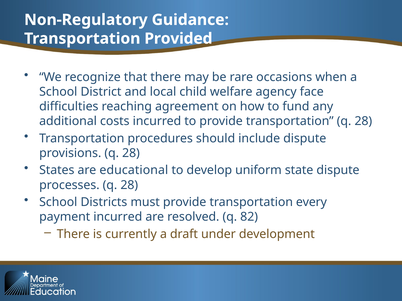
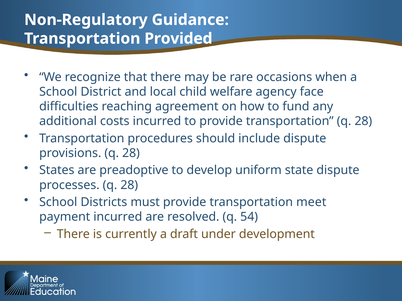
educational: educational -> preadoptive (134, 171)
every: every -> meet (311, 202)
82: 82 -> 54 (249, 217)
